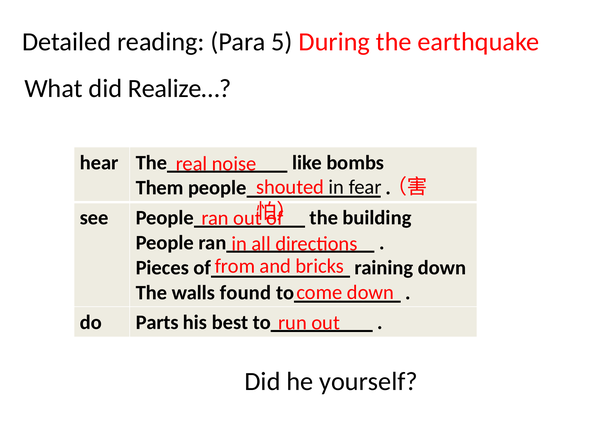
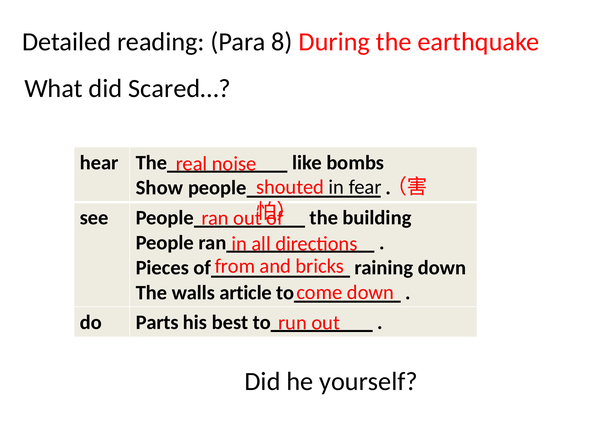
5: 5 -> 8 (282, 42)
Realize…: Realize… -> Scared… (179, 89)
Them: Them -> Show (159, 188)
found: found -> article (246, 293)
